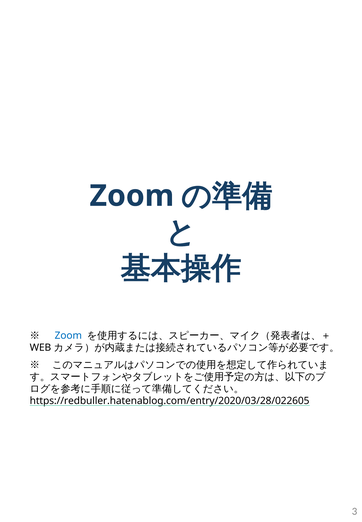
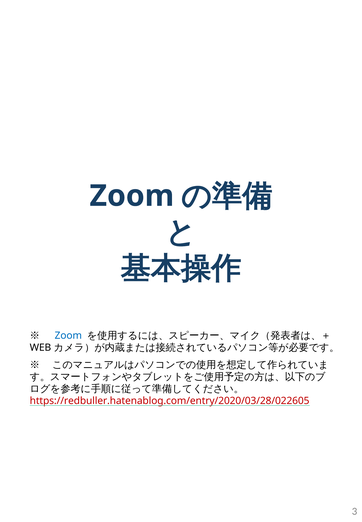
https://redbuller.hatenablog.com/entry/2020/03/28/022605 colour: black -> red (170, 402)
